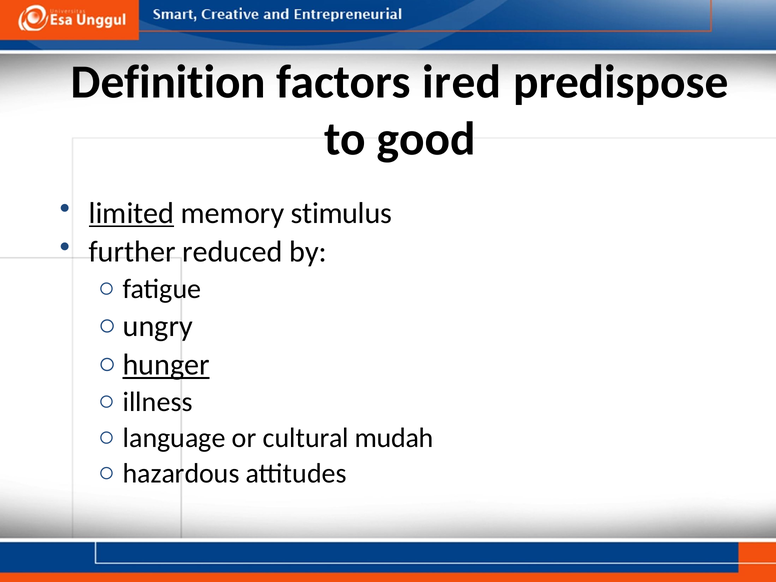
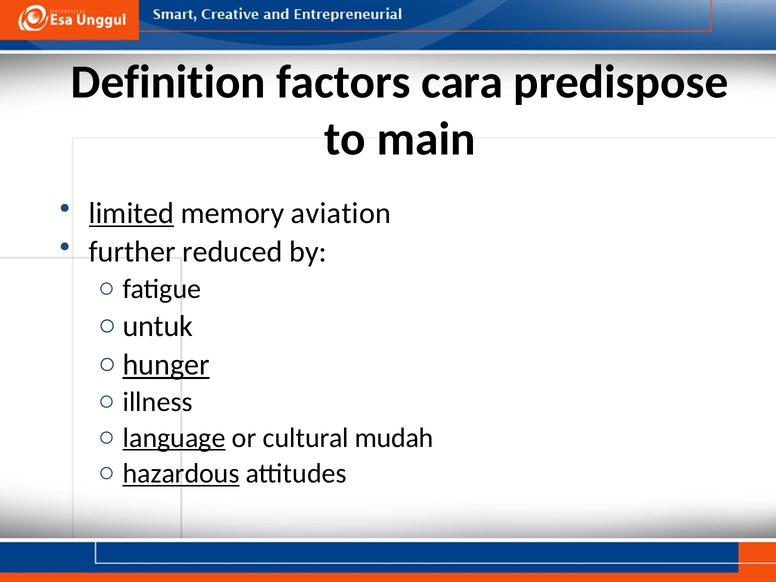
ired: ired -> cara (462, 82)
good: good -> main (426, 139)
stimulus: stimulus -> aviation (341, 213)
ungry: ungry -> untuk (158, 326)
language underline: none -> present (174, 438)
hazardous underline: none -> present (181, 474)
